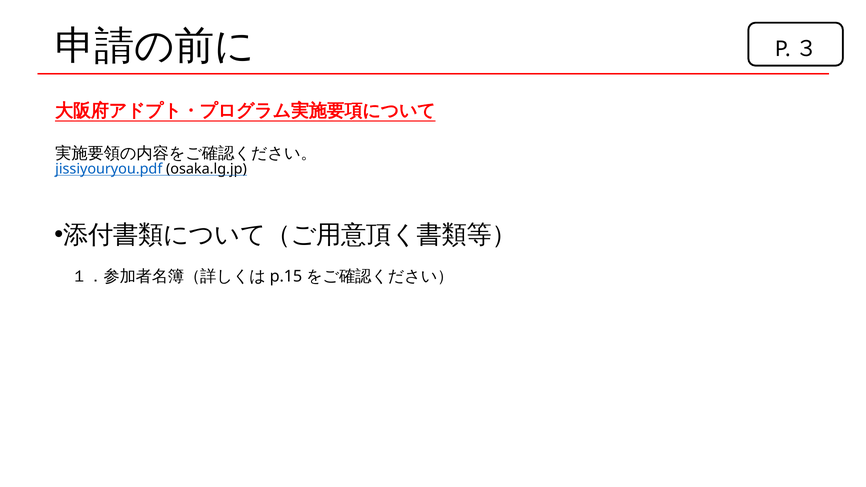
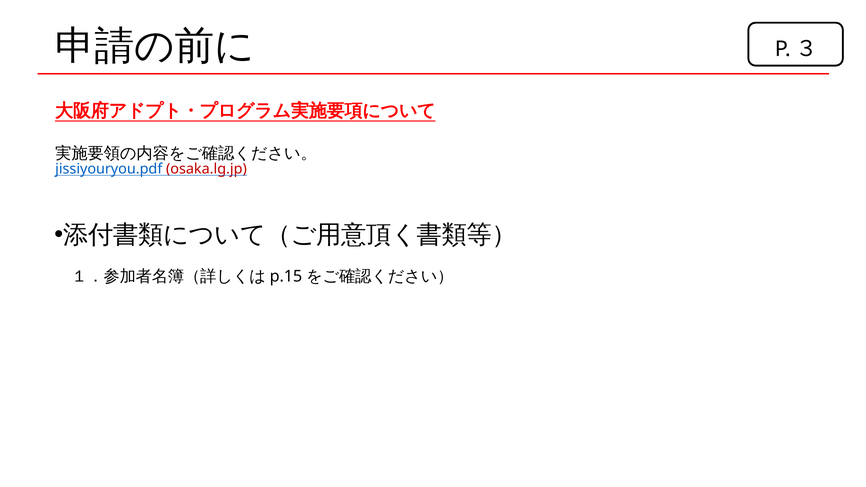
osaka.lg.jp colour: black -> red (206, 169)
